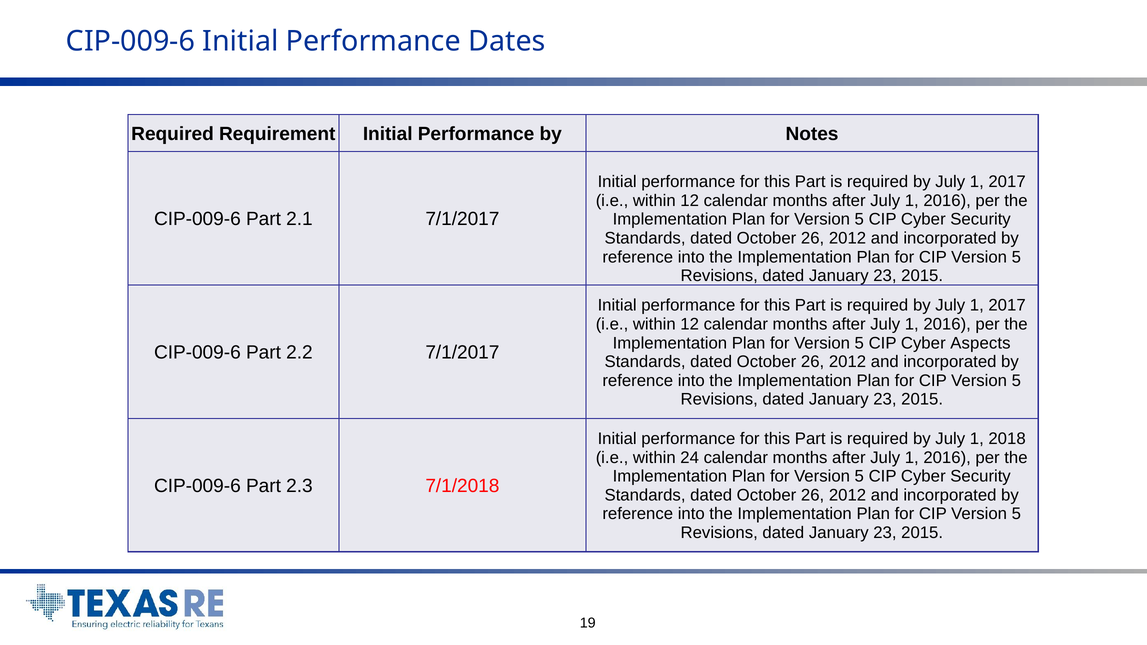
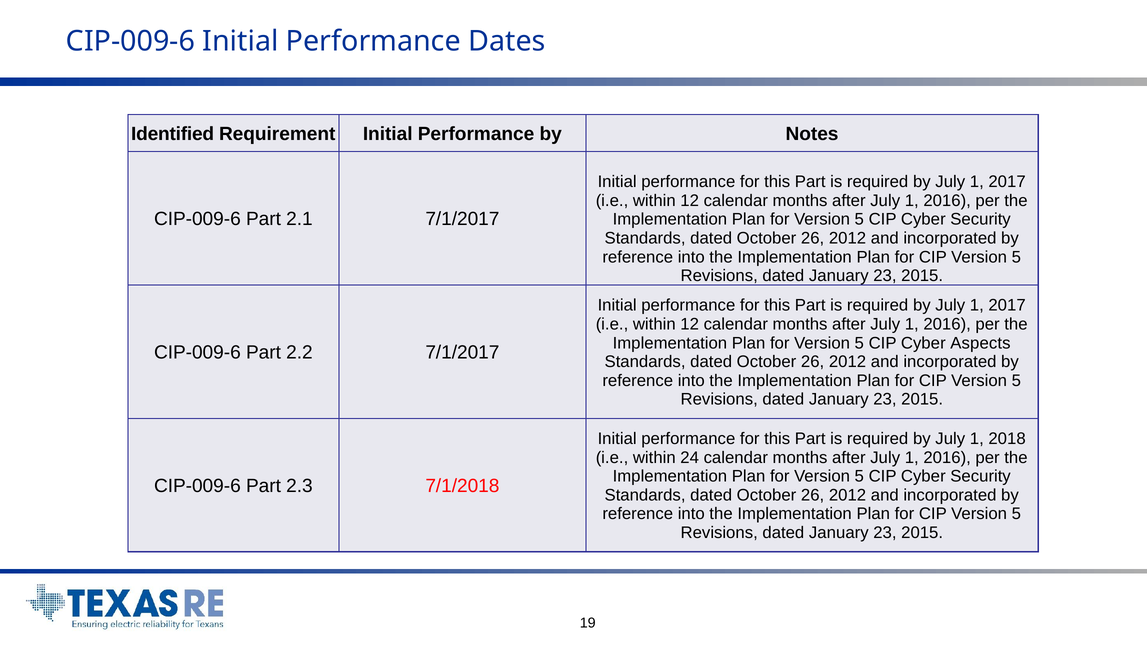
Required: Required -> Identified (173, 134)
